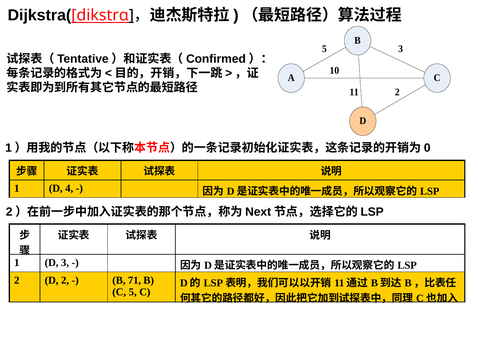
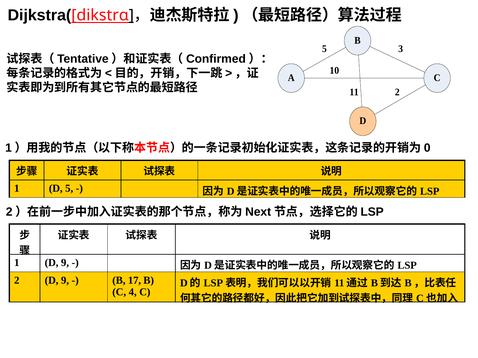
D 4: 4 -> 5 (69, 189)
1 D 3: 3 -> 9 (65, 263)
2 D 2: 2 -> 9 (65, 281)
71: 71 -> 17 (135, 281)
C 5: 5 -> 4 (133, 292)
